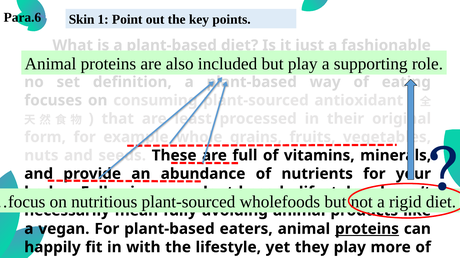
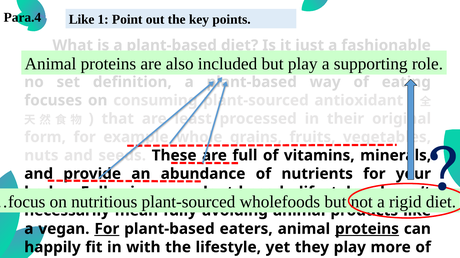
Para.6: Para.6 -> Para.4 (22, 17)
Skin: Skin -> Like (82, 20)
For underline: none -> present (107, 229)
